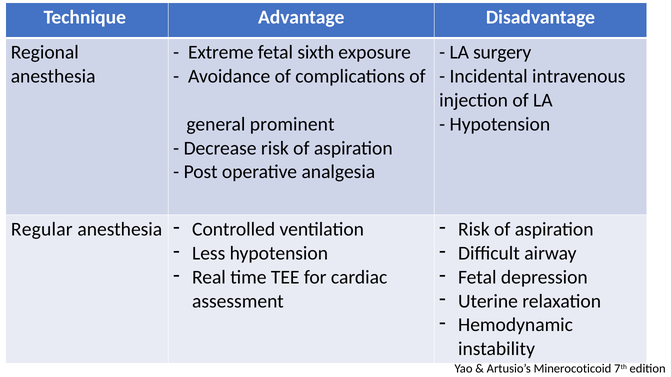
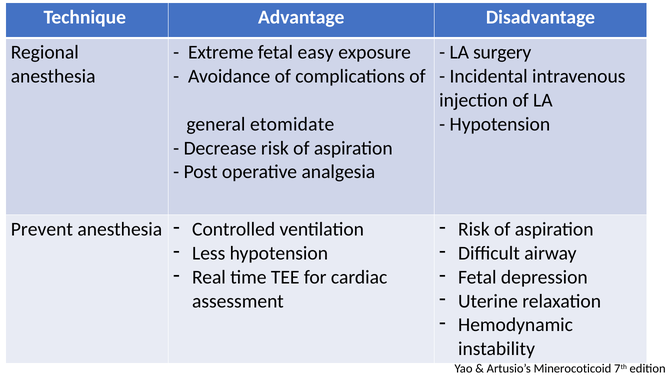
sixth: sixth -> easy (316, 53)
prominent: prominent -> etomidate (292, 124)
Regular: Regular -> Prevent (42, 230)
